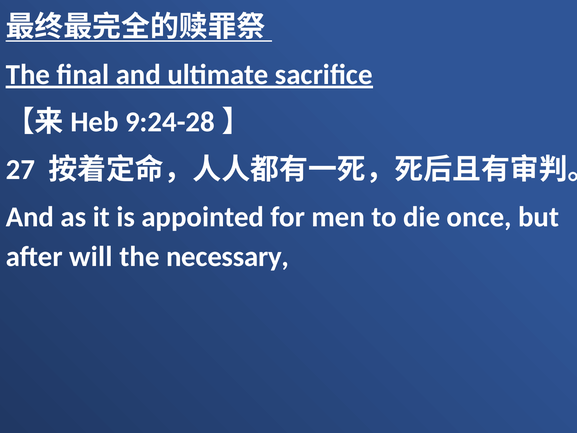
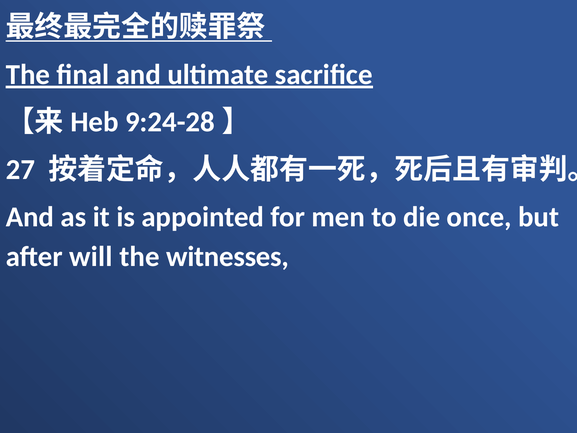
necessary: necessary -> witnesses (227, 256)
